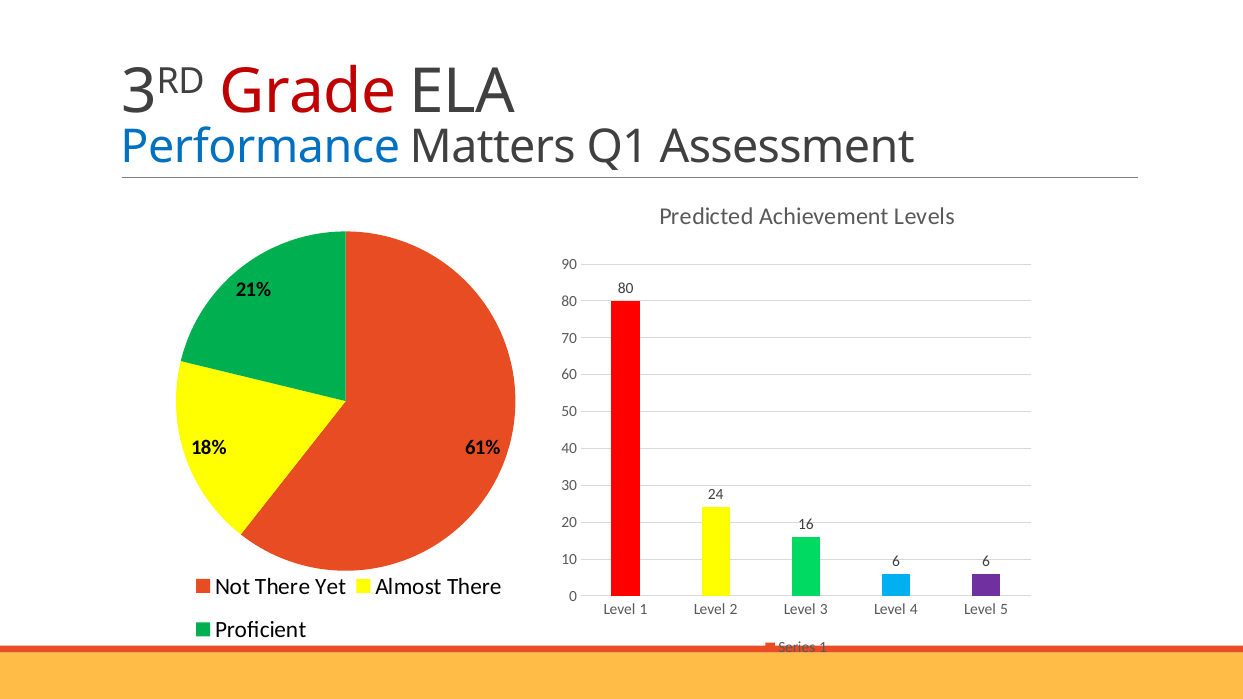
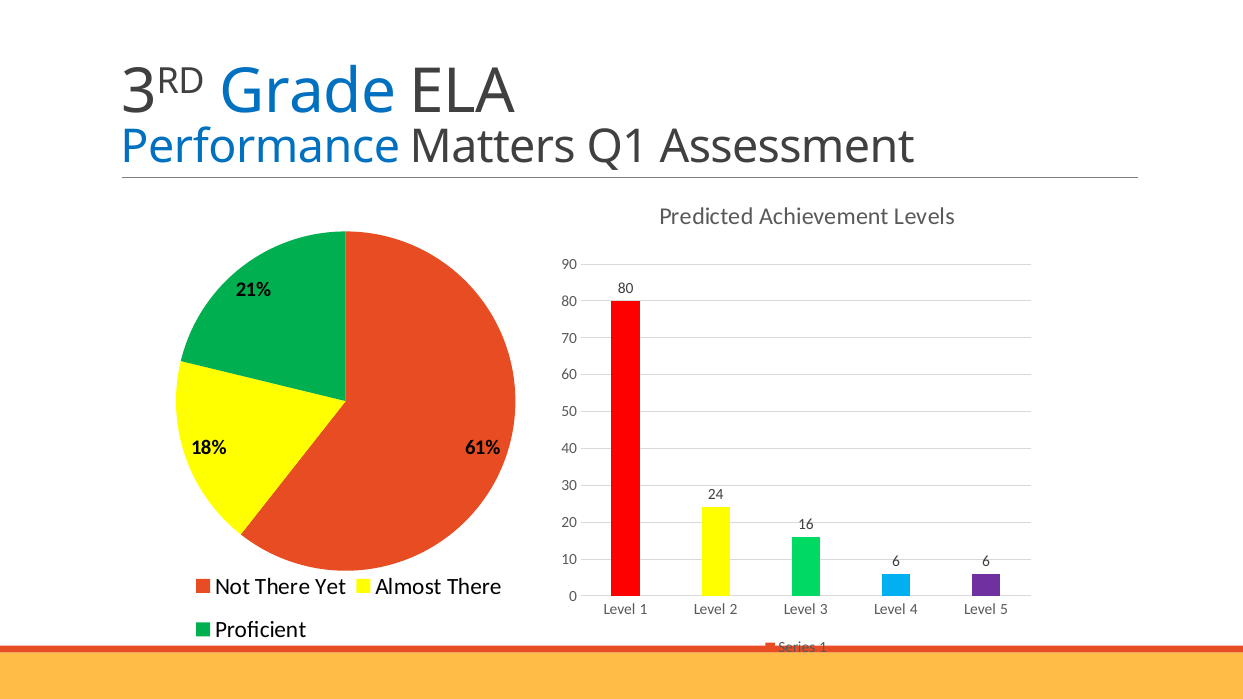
Grade colour: red -> blue (308, 92)
